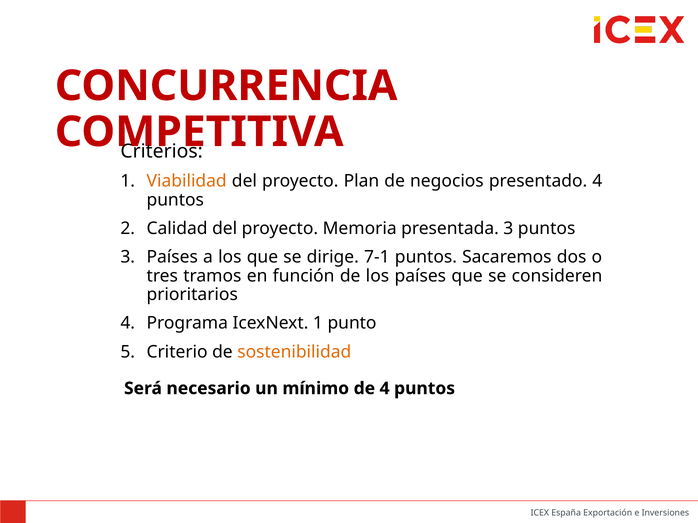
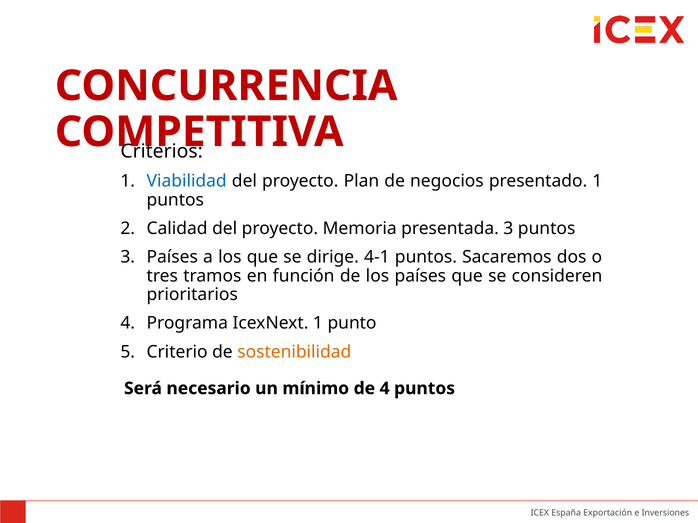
Viabilidad colour: orange -> blue (187, 181)
presentado 4: 4 -> 1 (597, 181)
7-1: 7-1 -> 4-1 (377, 257)
